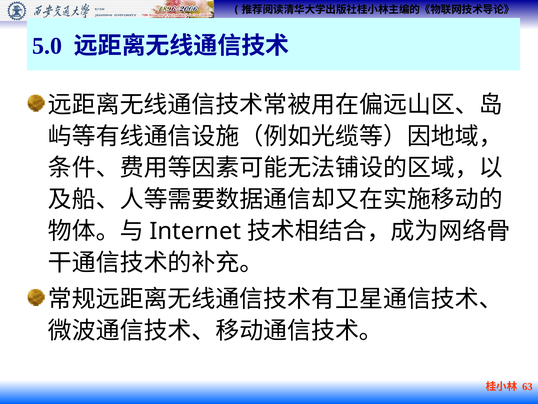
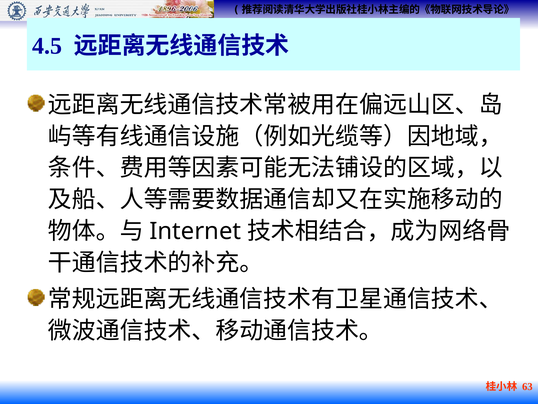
5.0: 5.0 -> 4.5 (47, 46)
